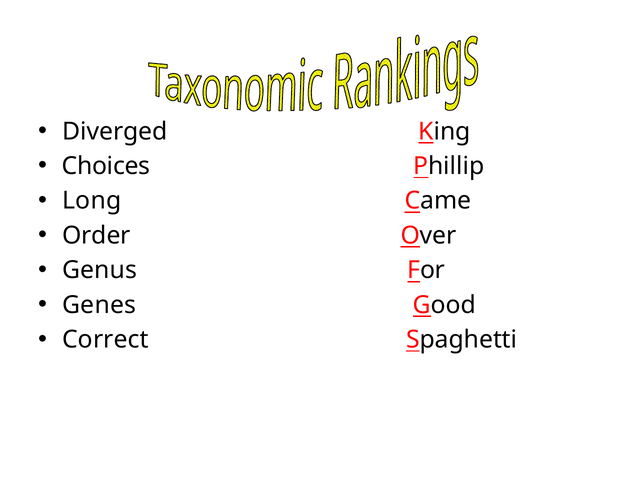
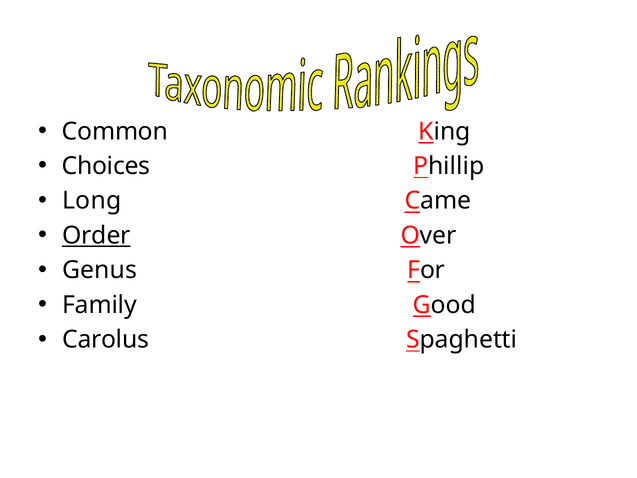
Diverged: Diverged -> Common (115, 131)
Order underline: none -> present (96, 235)
Genes: Genes -> Family (99, 305)
Correct: Correct -> Carolus (106, 340)
